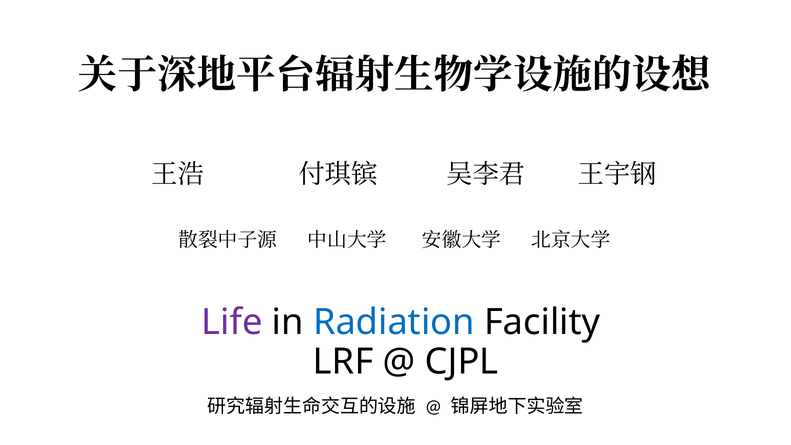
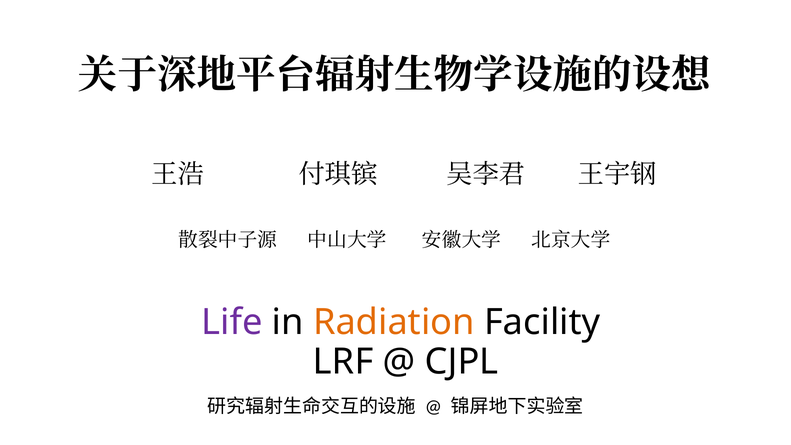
Radiation colour: blue -> orange (394, 322)
